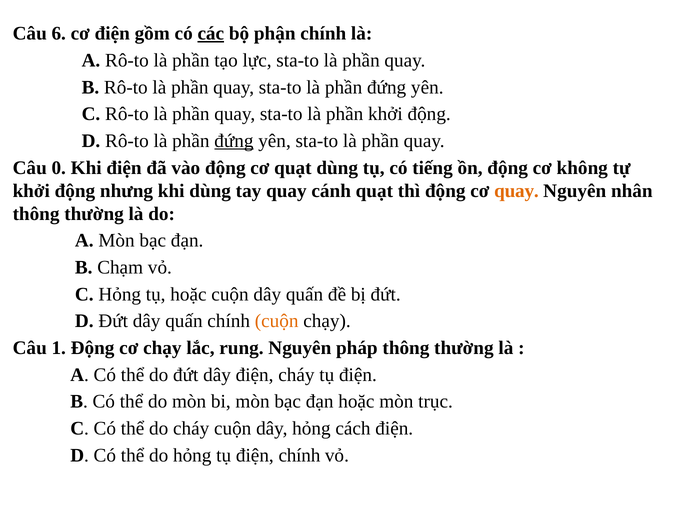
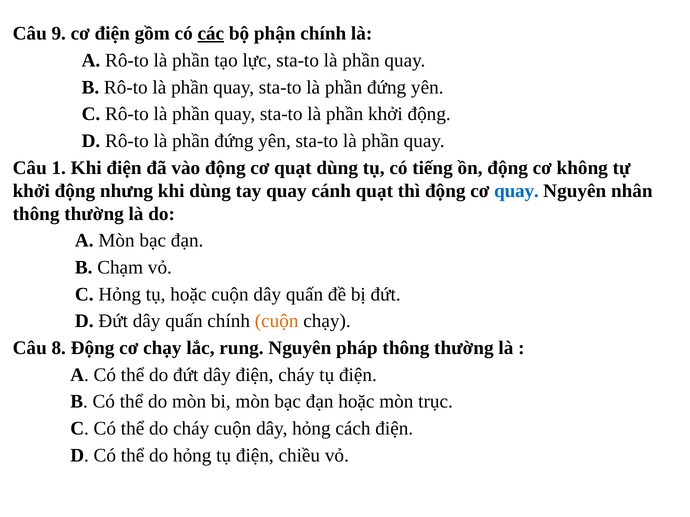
6: 6 -> 9 (59, 34)
đứng underline: present -> none (234, 141)
0: 0 -> 1 (59, 168)
quay colour: orange -> blue (516, 191)
1: 1 -> 8 (59, 348)
điện chính: chính -> chiều (299, 456)
